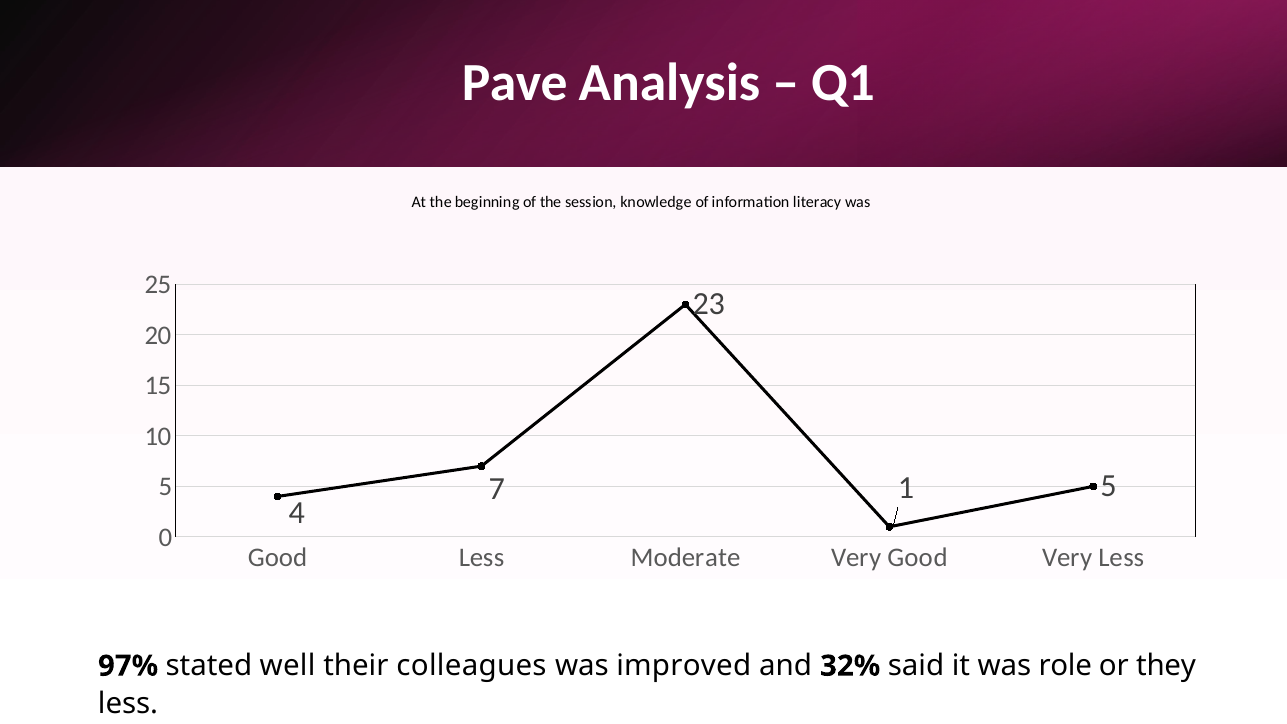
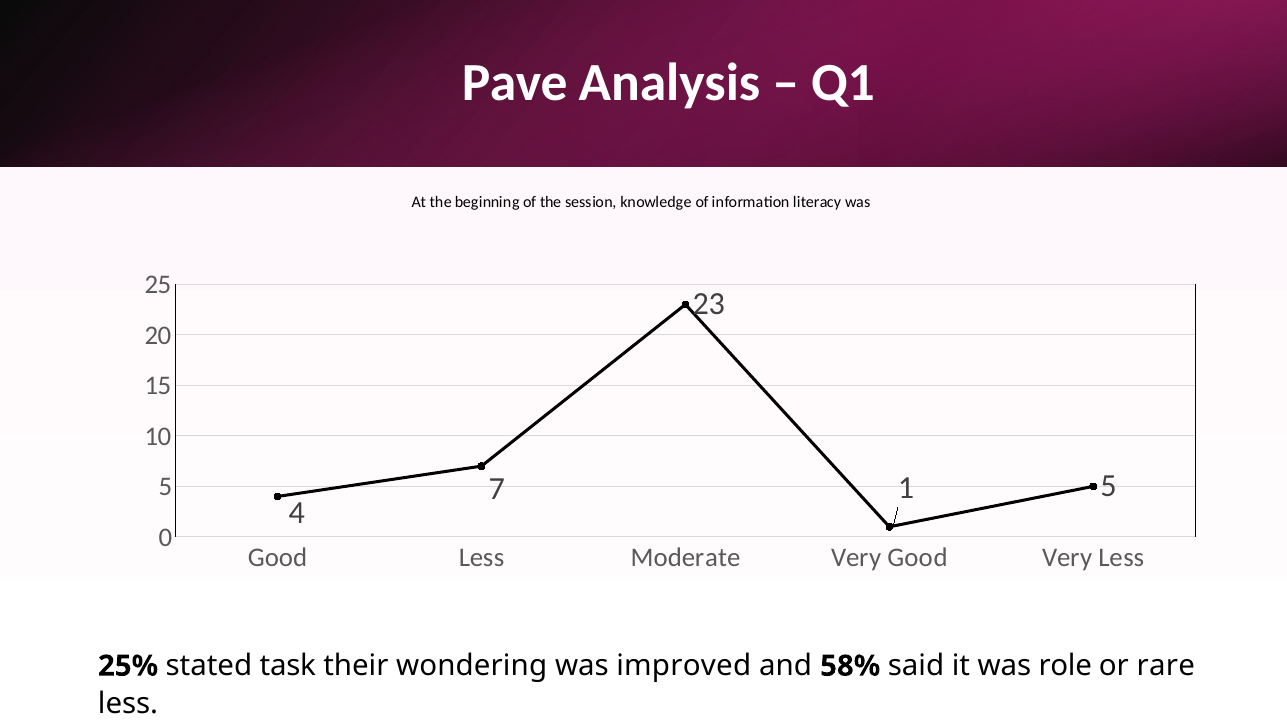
97%: 97% -> 25% (128, 666)
well: well -> task (288, 666)
colleagues: colleagues -> wondering (472, 666)
32%: 32% -> 58% (850, 666)
they: they -> rare (1166, 666)
